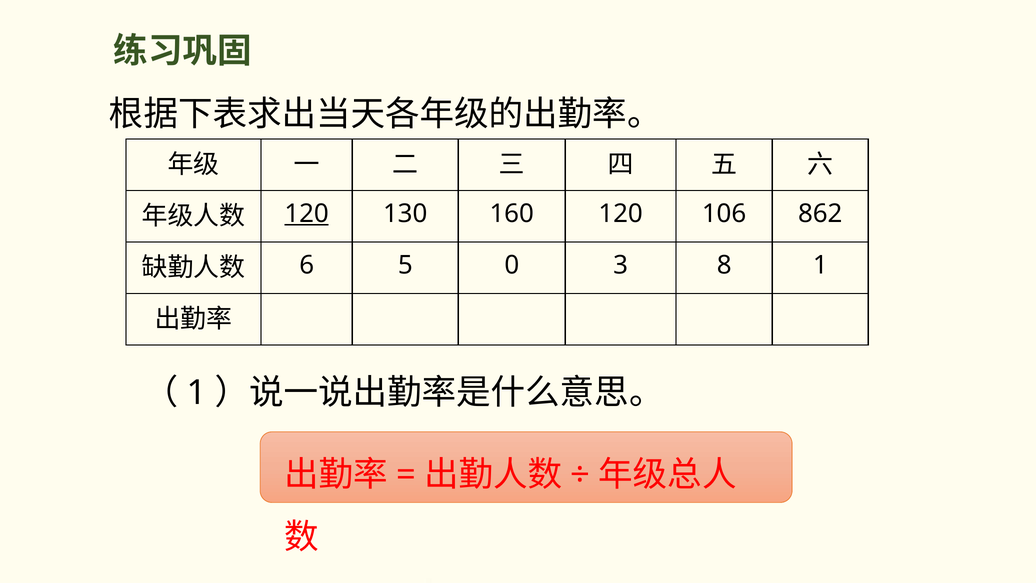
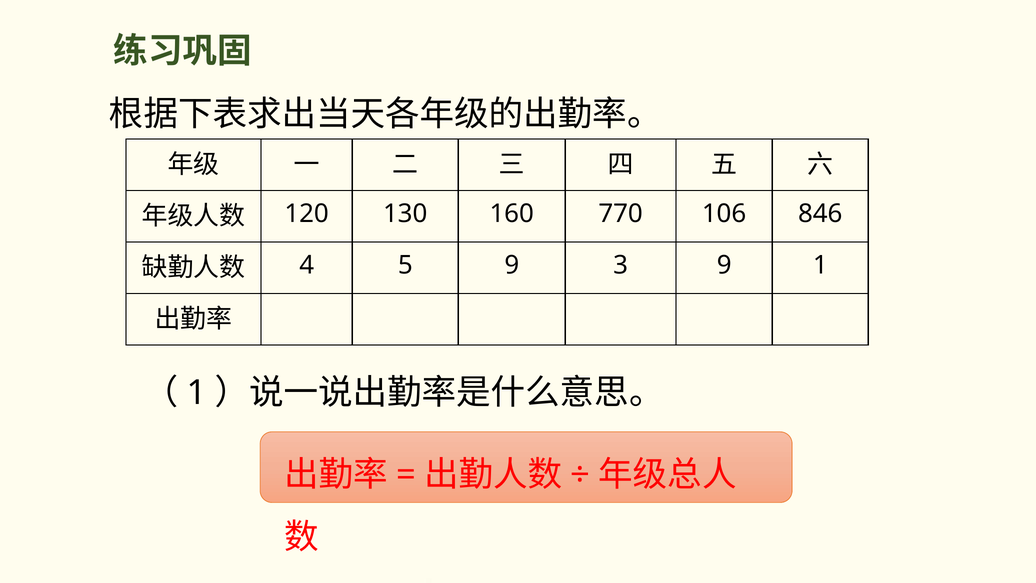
120 underline: present -> none (307, 213)
160 120: 120 -> 770 (621, 213)
862: 862 -> 846 (820, 213)
6: 6 -> 4 (307, 265)
5 0: 0 -> 9 (512, 265)
3 8: 8 -> 9 (724, 265)
